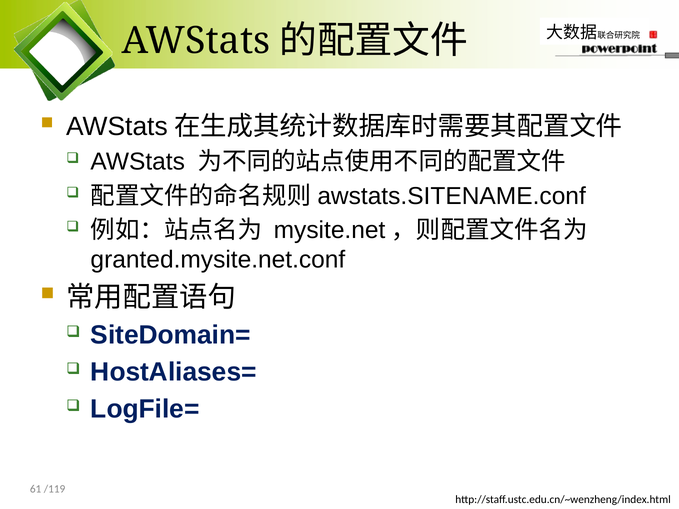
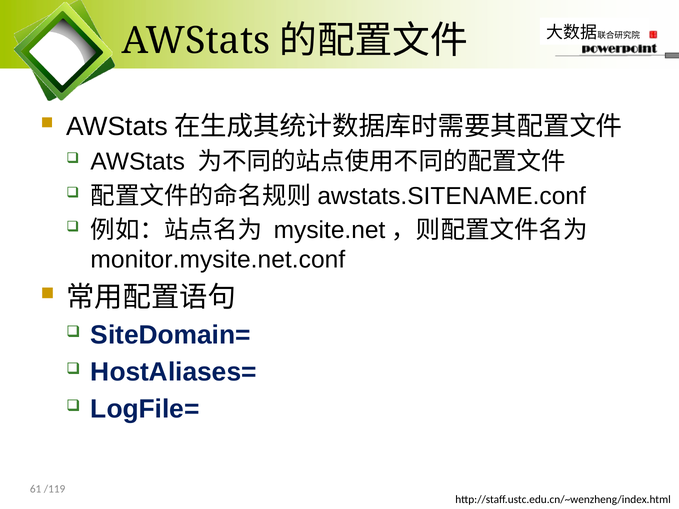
granted.mysite.net.conf: granted.mysite.net.conf -> monitor.mysite.net.conf (218, 260)
